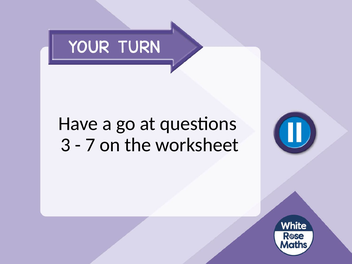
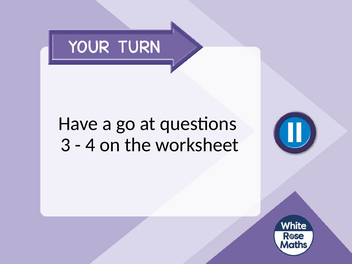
7: 7 -> 4 (90, 145)
